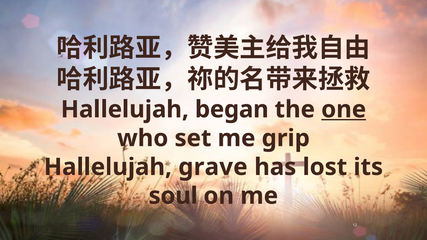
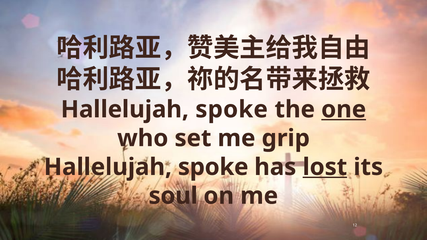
began: began -> spoke (232, 110)
grave: grave -> spoke (213, 167)
lost underline: none -> present (325, 167)
